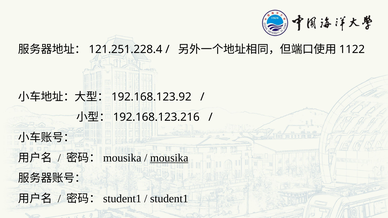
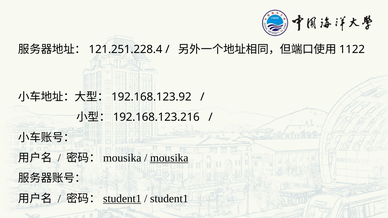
student1 underline: none -> present (122, 199)
